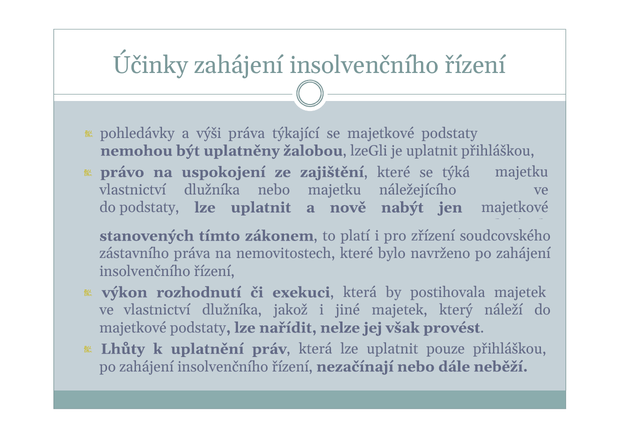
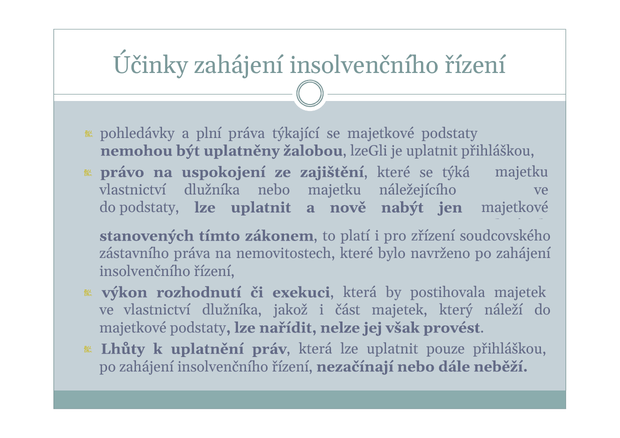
výši: výši -> plní (209, 133)
jiné: jiné -> část (348, 310)
